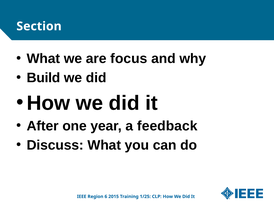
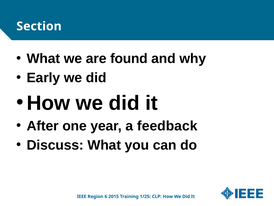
focus: focus -> found (129, 58)
Build: Build -> Early (43, 78)
